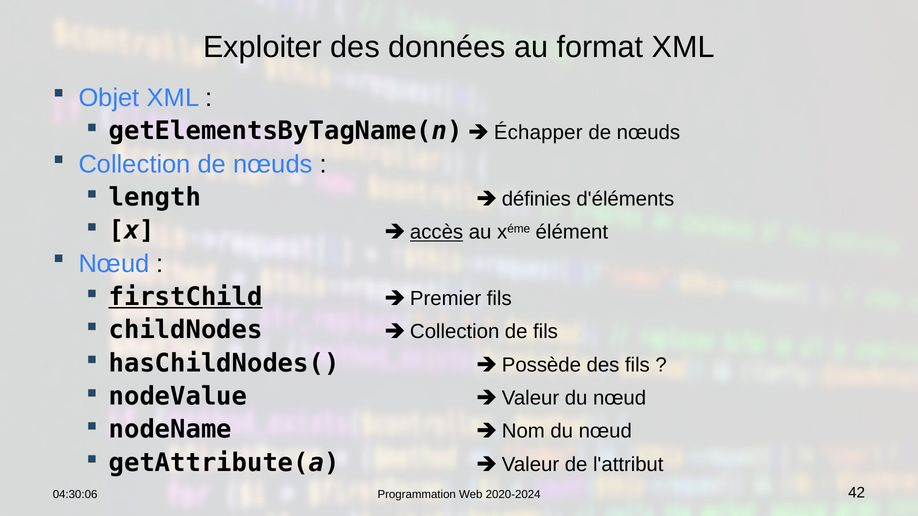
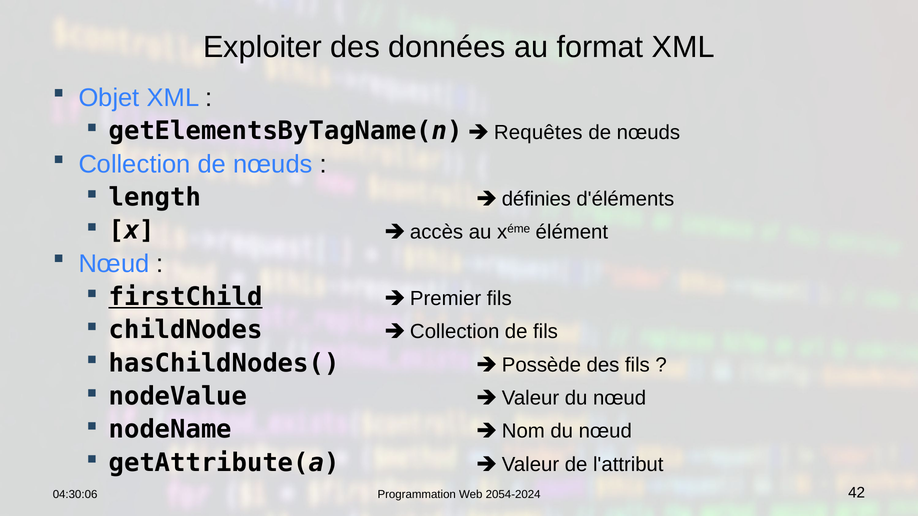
Échapper: Échapper -> Requêtes (538, 133)
accès underline: present -> none (437, 232)
2020-2024: 2020-2024 -> 2054-2024 (513, 495)
